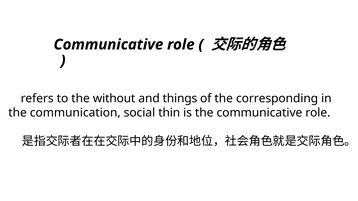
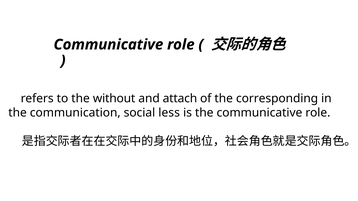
things: things -> attach (180, 99)
thin: thin -> less (169, 113)
